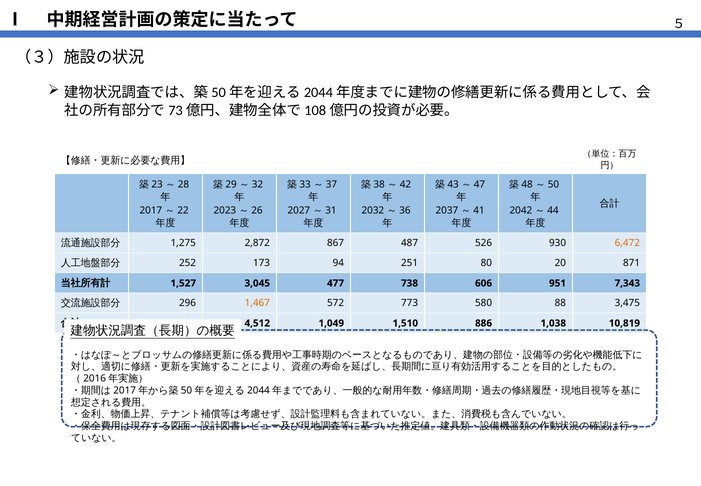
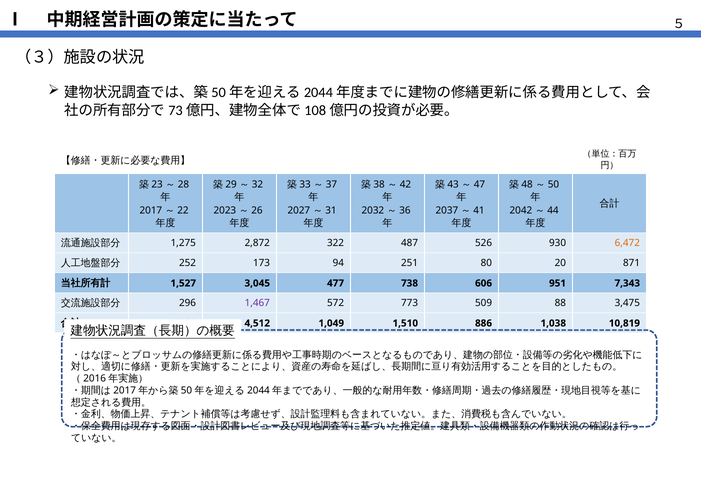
867: 867 -> 322 (336, 243)
1,467 colour: orange -> purple (257, 303)
580: 580 -> 509 (484, 303)
